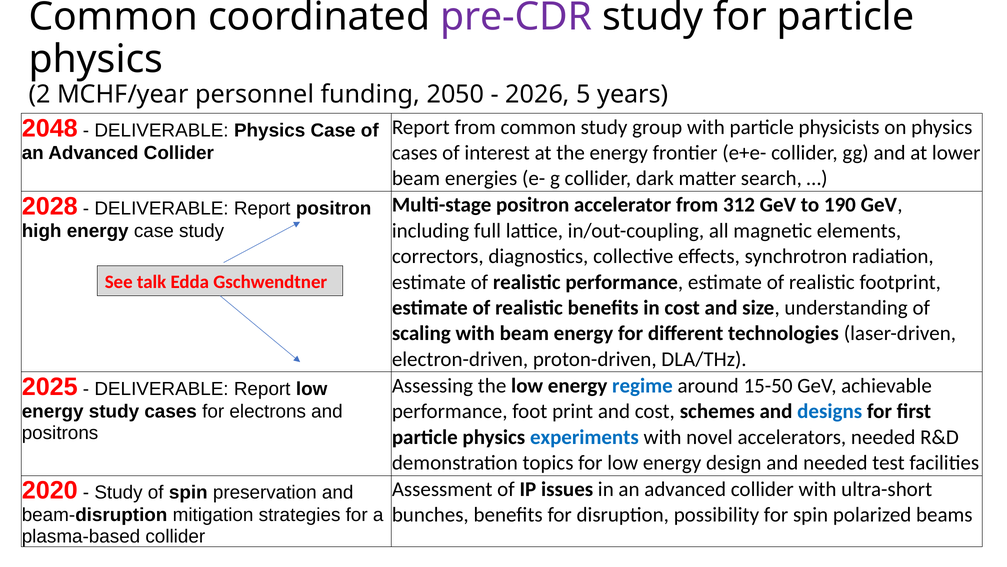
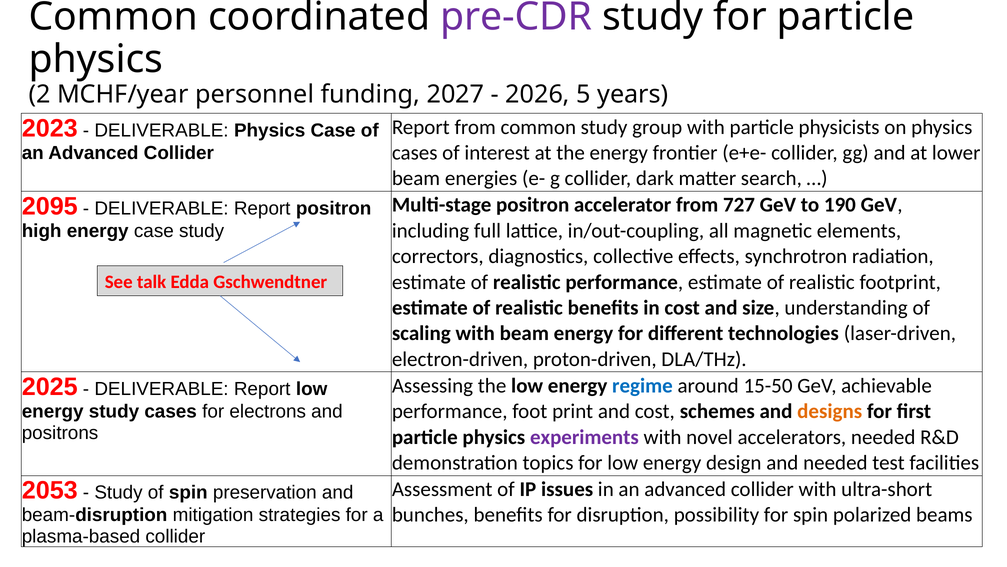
2050: 2050 -> 2027 (455, 94)
2048: 2048 -> 2023 (50, 128)
2028: 2028 -> 2095 (50, 206)
312: 312 -> 727 (739, 205)
designs colour: blue -> orange (830, 411)
experiments colour: blue -> purple (584, 437)
2020: 2020 -> 2053 (50, 490)
